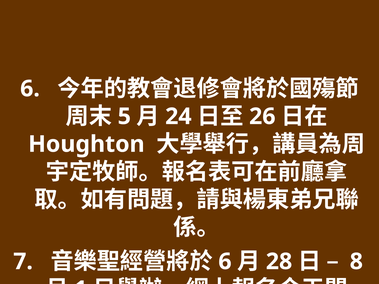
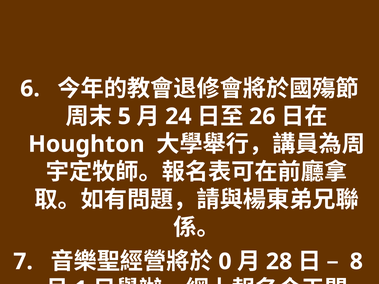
6: 6 -> 0 (225, 262)
